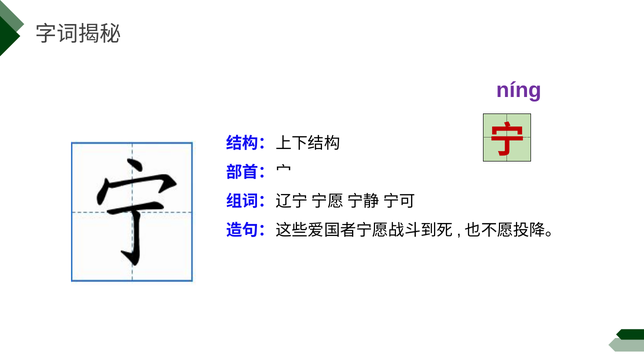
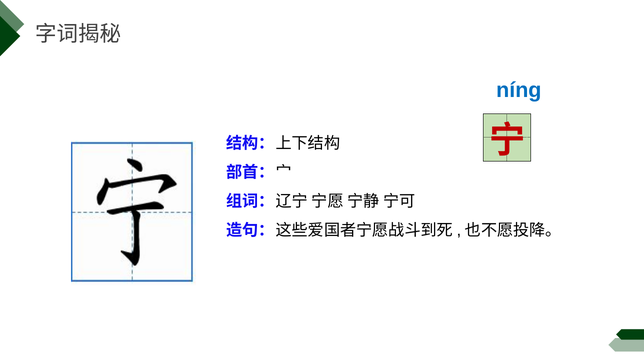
níng colour: purple -> blue (519, 90)
